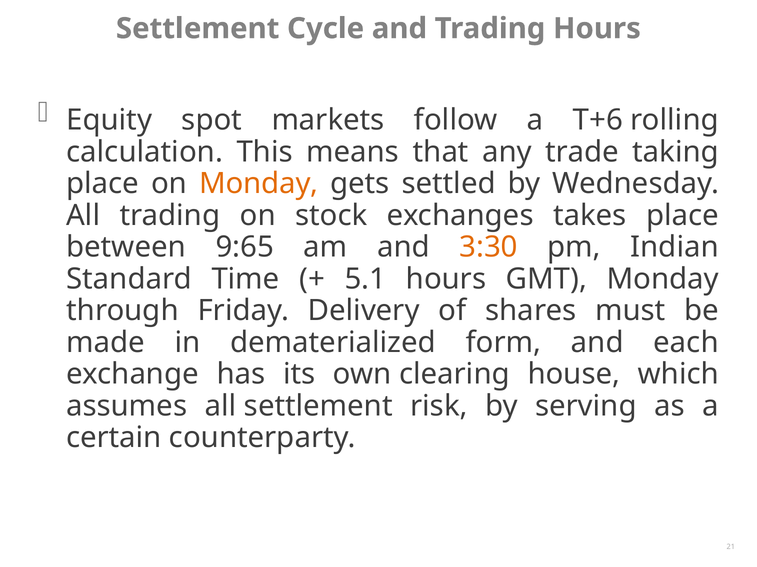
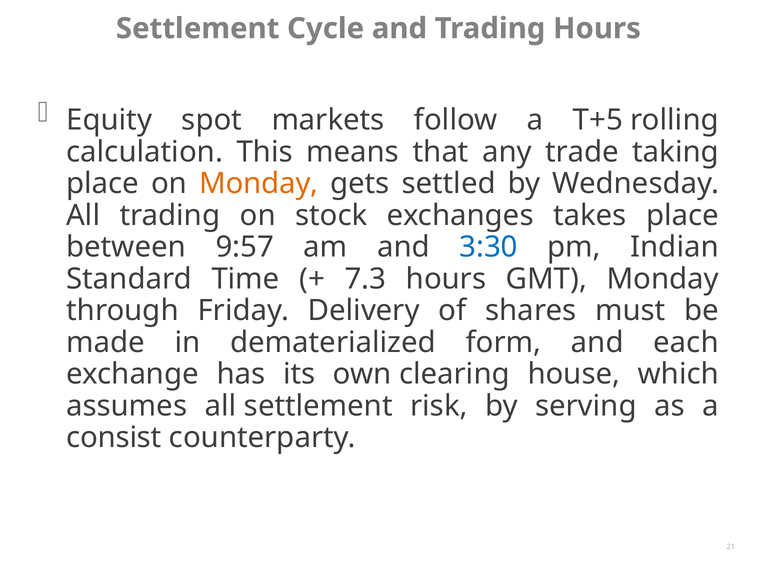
T+6: T+6 -> T+5 (598, 120)
9:65: 9:65 -> 9:57 (245, 248)
3:30 colour: orange -> blue (489, 248)
5.1: 5.1 -> 7.3 (365, 279)
certain: certain -> consist (114, 438)
